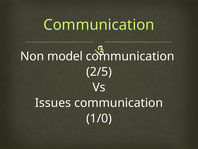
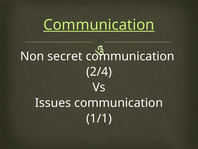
Communication underline: none -> present (99, 25)
model: model -> secret (65, 56)
2/5: 2/5 -> 2/4 (99, 72)
1/0: 1/0 -> 1/1 (99, 118)
